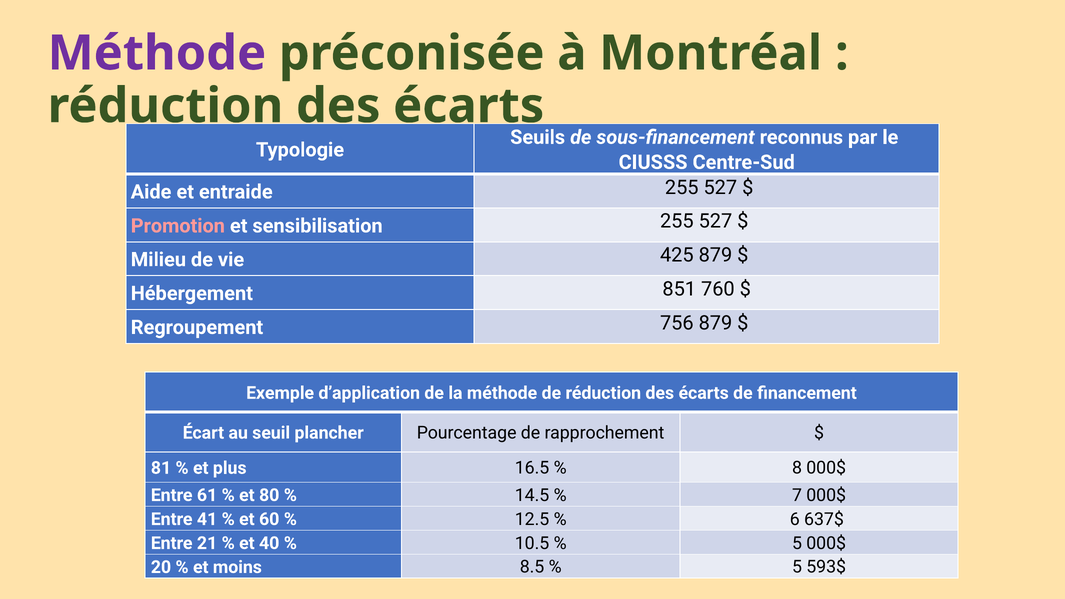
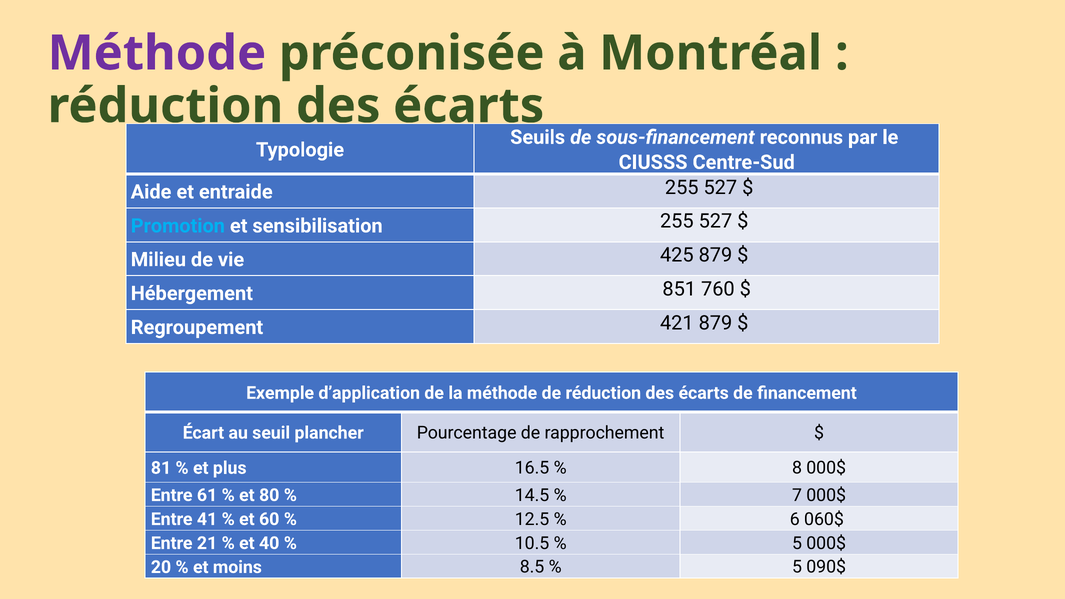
Promotion colour: pink -> light blue (178, 226)
756: 756 -> 421 (677, 323)
637$: 637$ -> 060$ (824, 519)
593$: 593$ -> 090$ (826, 567)
